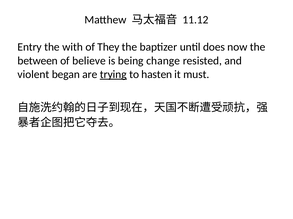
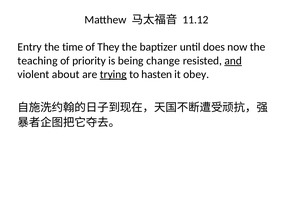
with: with -> time (73, 47)
between: between -> teaching (38, 61)
believe: believe -> priority (89, 61)
and underline: none -> present (233, 61)
began: began -> about (66, 75)
must: must -> obey (196, 75)
